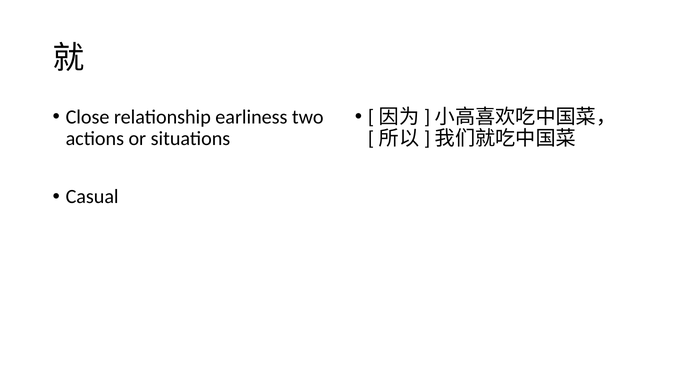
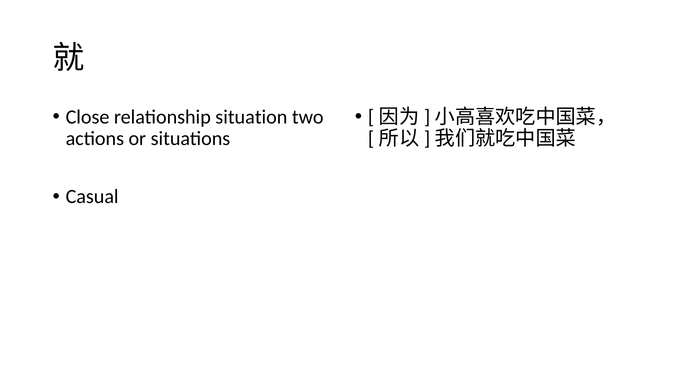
earliness: earliness -> situation (251, 117)
